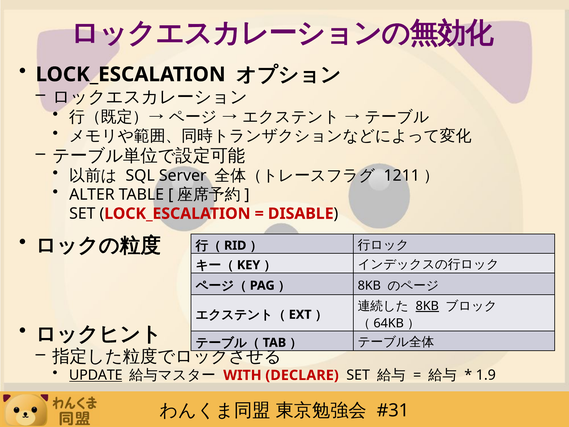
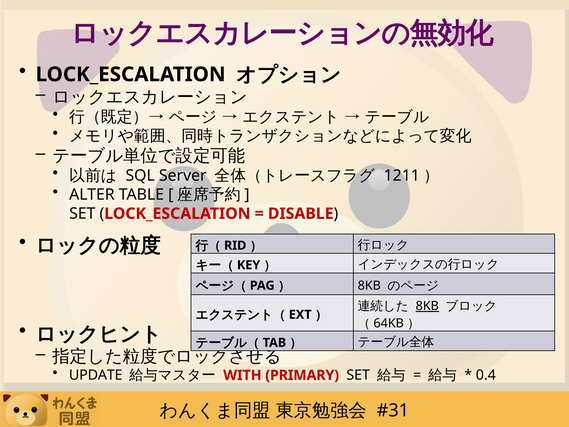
UPDATE underline: present -> none (96, 375)
DECLARE: DECLARE -> PRIMARY (302, 375)
1.9: 1.9 -> 0.4 (486, 375)
